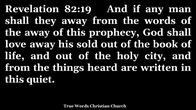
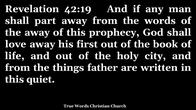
82:19: 82:19 -> 42:19 (78, 9)
they: they -> part (45, 21)
sold: sold -> first (87, 44)
heard: heard -> father (102, 68)
